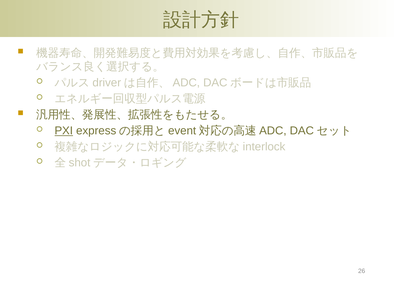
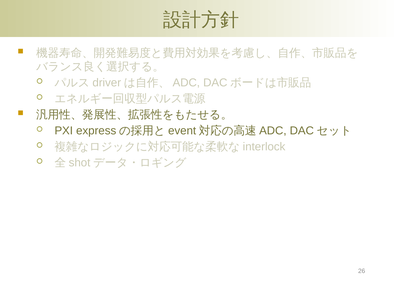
PXI underline: present -> none (64, 131)
